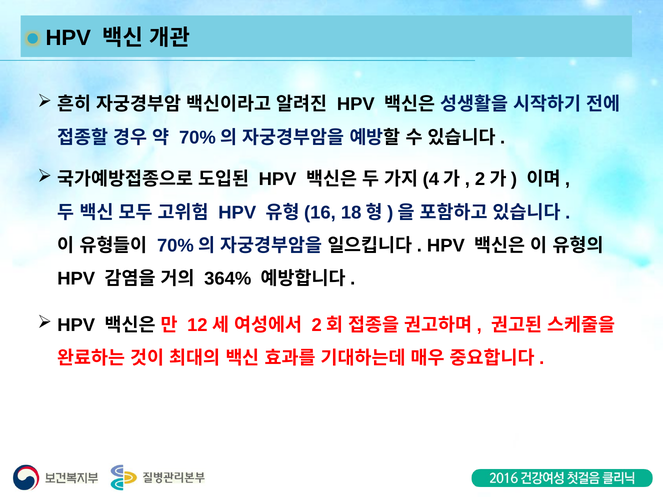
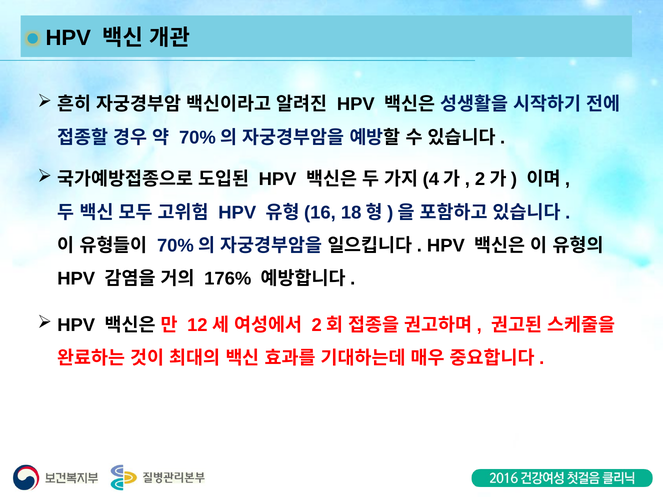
364%: 364% -> 176% (228, 279)
